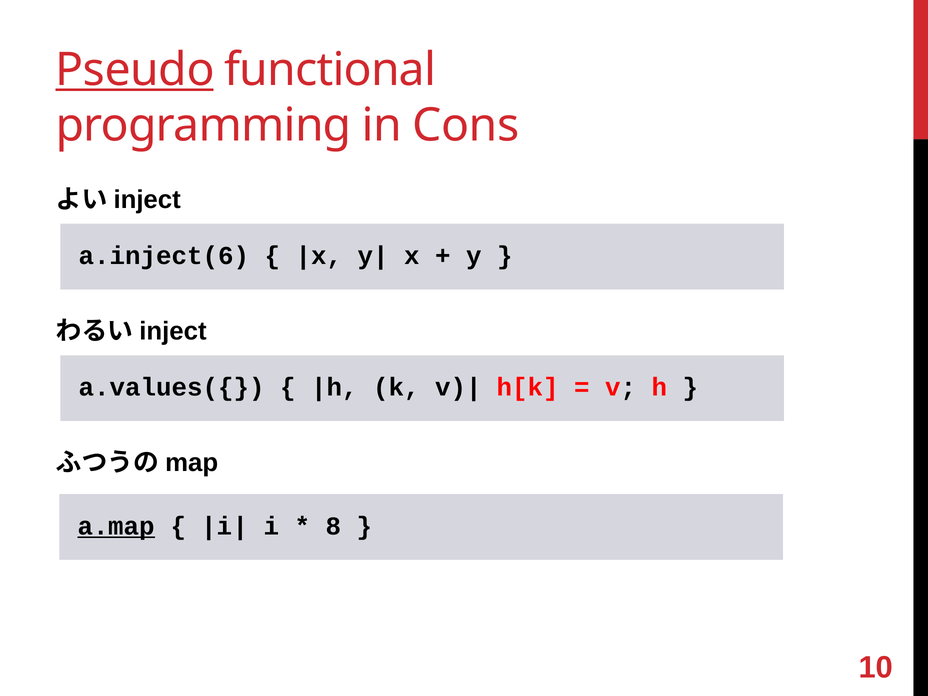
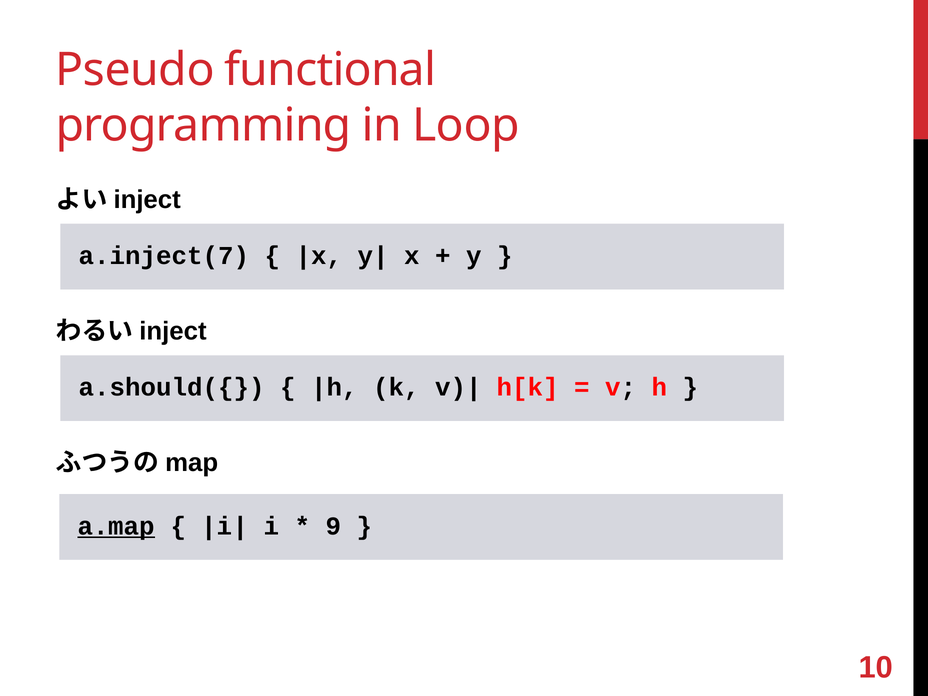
Pseudo underline: present -> none (135, 70)
Cons: Cons -> Loop (466, 125)
a.inject(6: a.inject(6 -> a.inject(7 (164, 256)
a.values({: a.values({ -> a.should({ (172, 387)
8: 8 -> 9 (333, 526)
